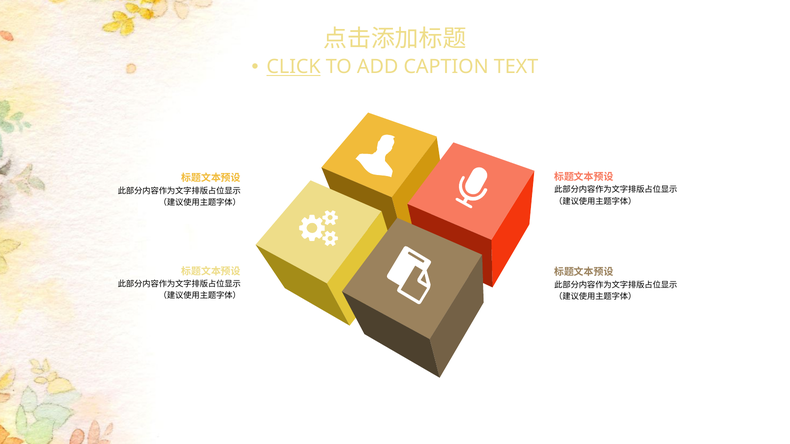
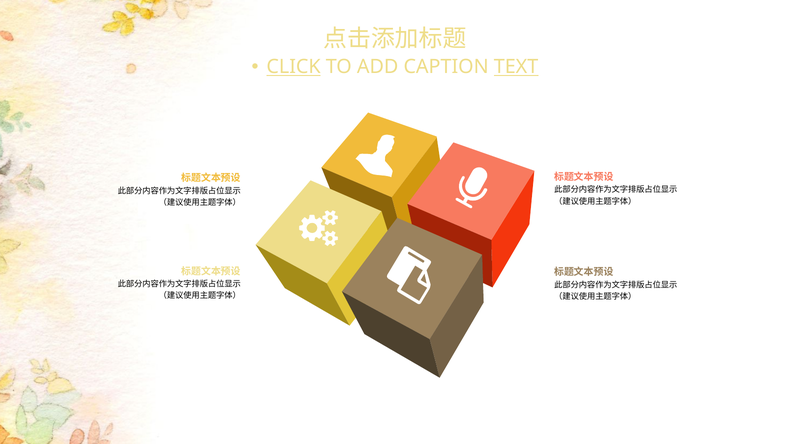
TEXT underline: none -> present (516, 67)
